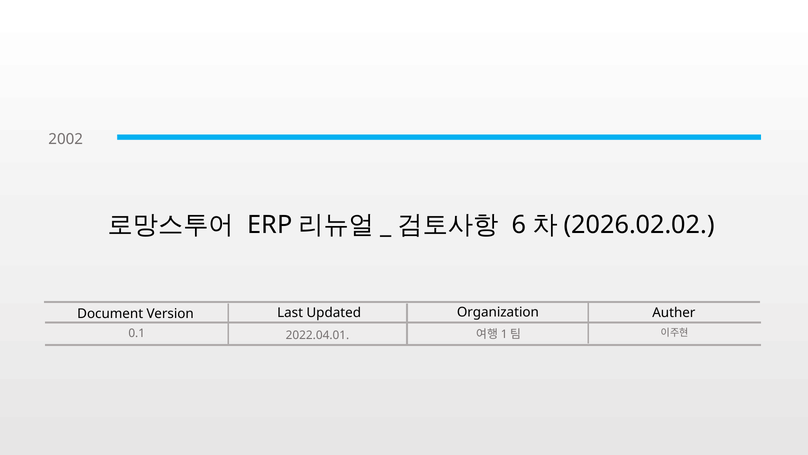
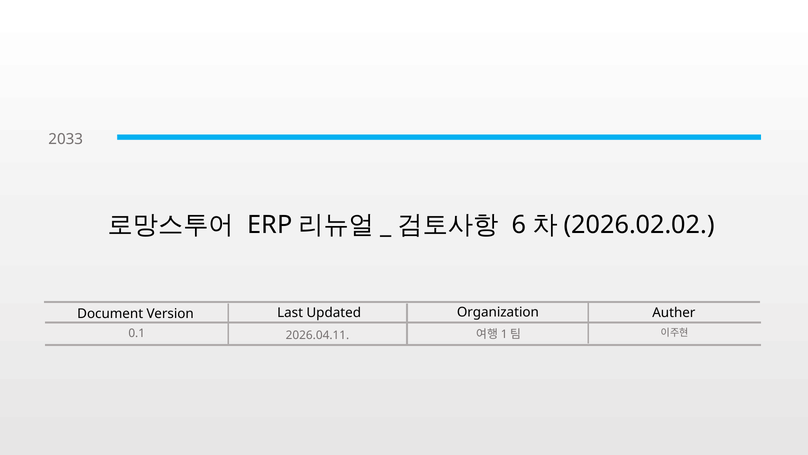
2002: 2002 -> 2033 (66, 139)
2022.04.01: 2022.04.01 -> 2026.04.11 (317, 335)
